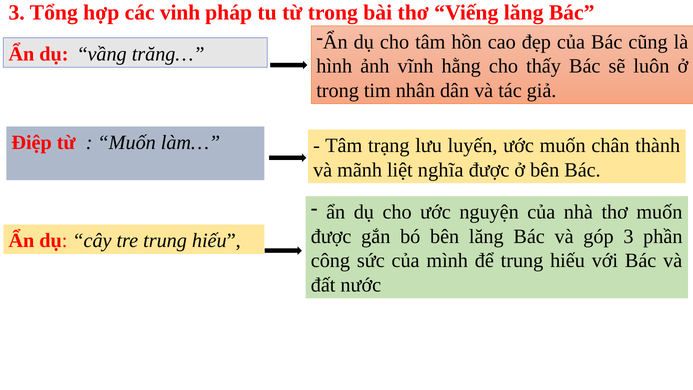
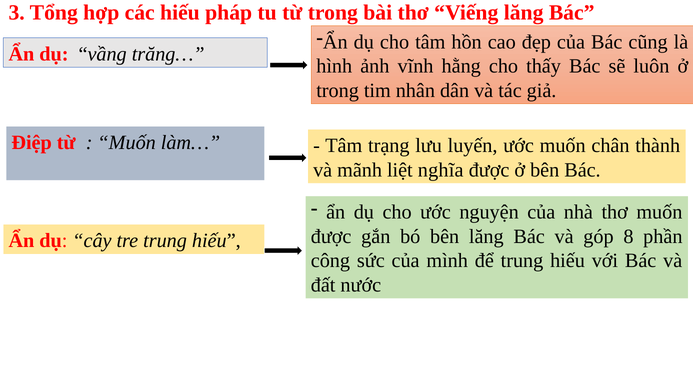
các vinh: vinh -> hiếu (180, 13)
góp 3: 3 -> 8 (628, 236)
